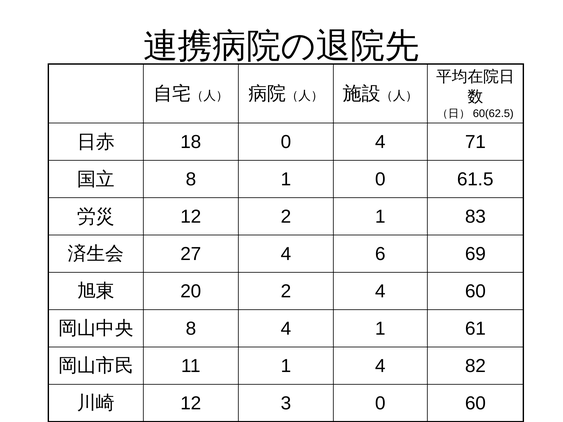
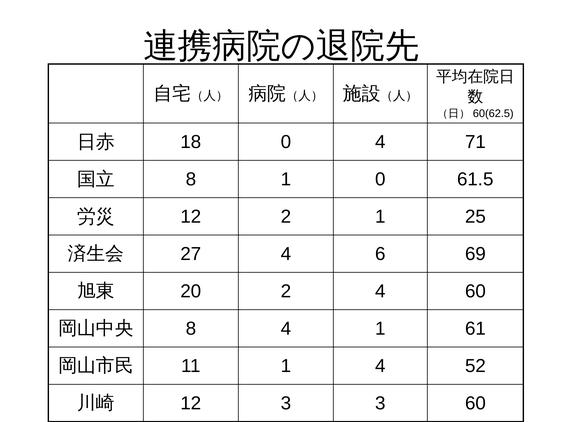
83: 83 -> 25 (475, 217)
82: 82 -> 52 (475, 366)
3 0: 0 -> 3 (380, 404)
